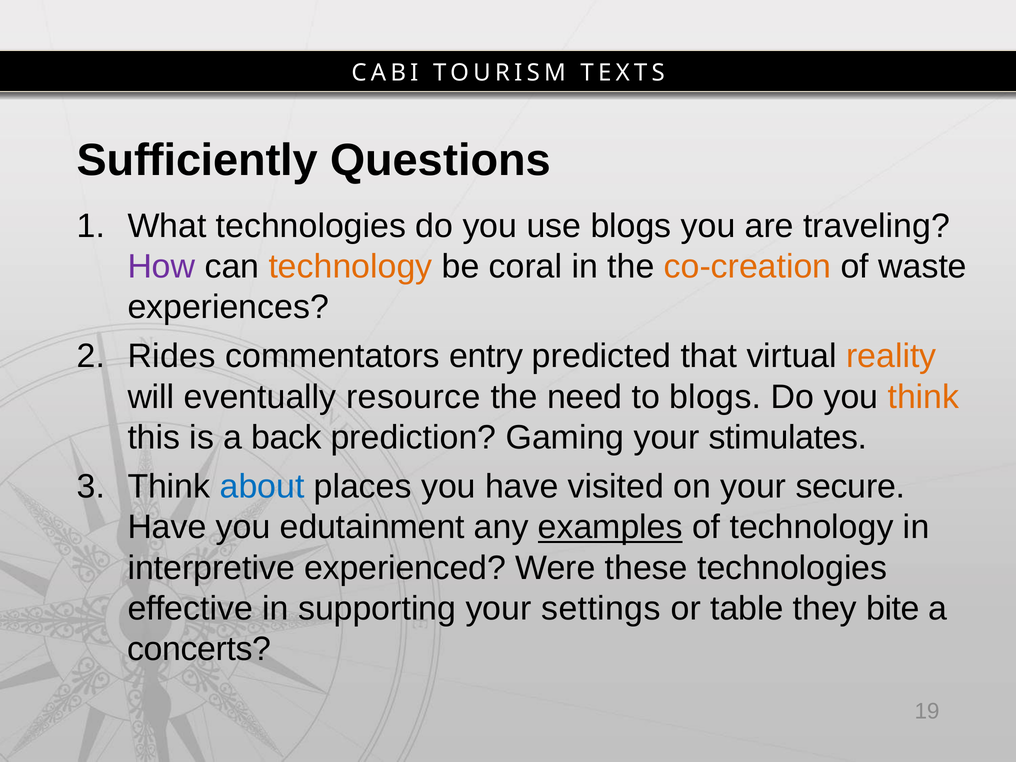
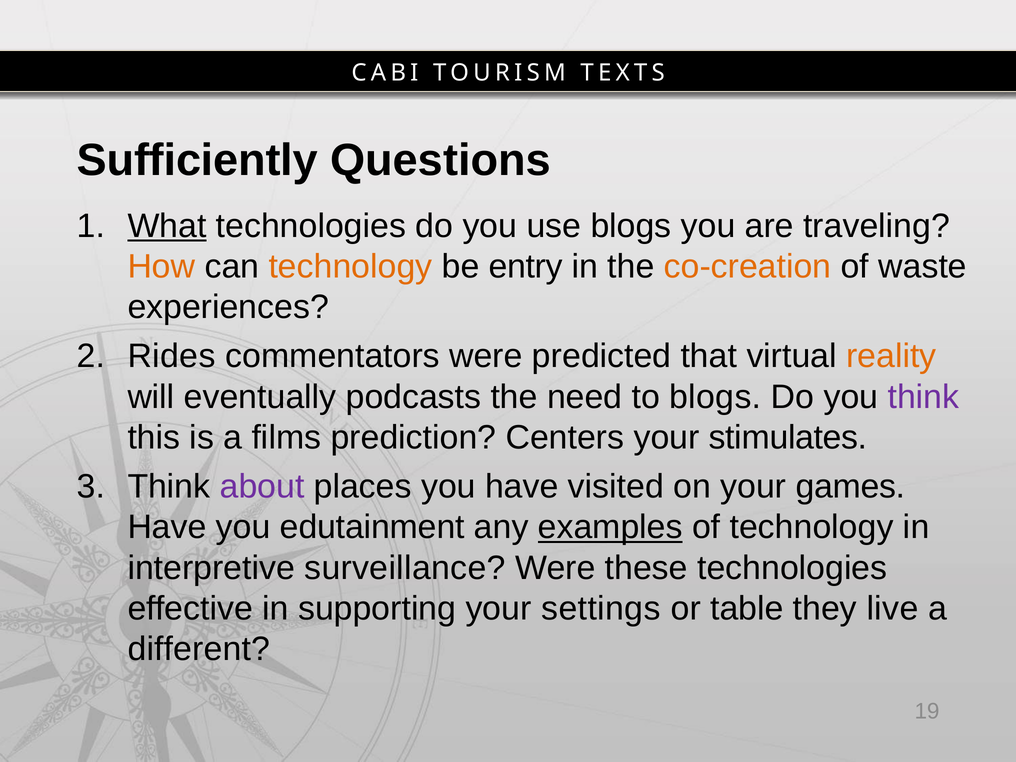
What underline: none -> present (167, 226)
How colour: purple -> orange (161, 266)
coral: coral -> entry (526, 266)
commentators entry: entry -> were (486, 356)
resource: resource -> podcasts (413, 397)
think colour: orange -> purple (923, 397)
back: back -> films (286, 438)
Gaming: Gaming -> Centers (565, 438)
about colour: blue -> purple (262, 487)
secure: secure -> games (850, 487)
experienced: experienced -> surveillance (405, 568)
bite: bite -> live (893, 609)
concerts: concerts -> different (199, 649)
